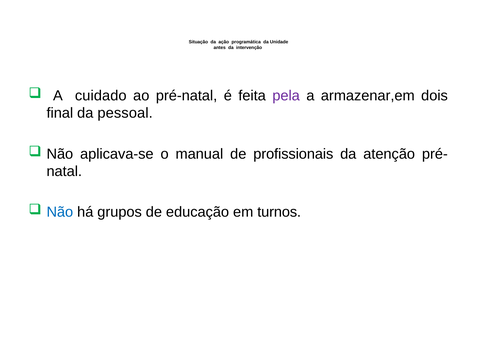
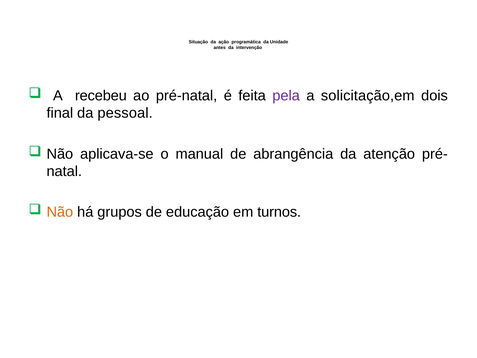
cuidado: cuidado -> recebeu (101, 96)
armazenar,em: armazenar,em -> solicitação,em (368, 96)
profissionais: profissionais -> abrangência (293, 154)
Não colour: blue -> orange (60, 212)
